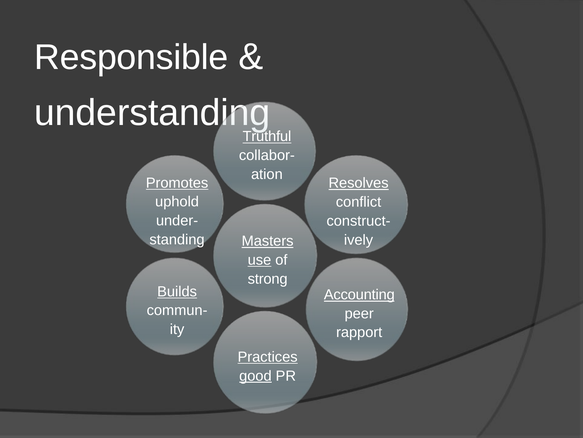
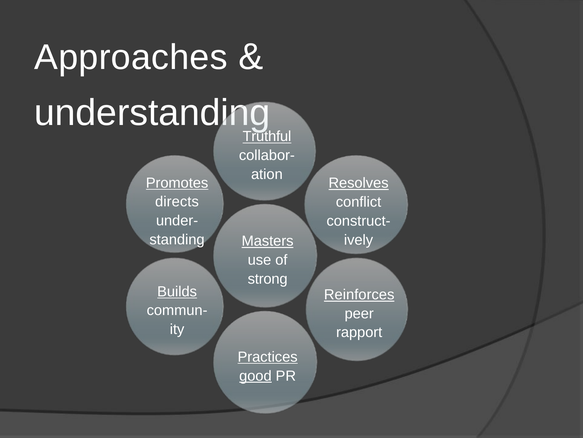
Responsible: Responsible -> Approaches (131, 57)
uphold: uphold -> directs (177, 201)
use underline: present -> none (259, 260)
Accounting: Accounting -> Reinforces (359, 294)
